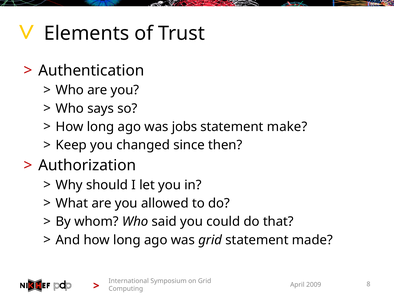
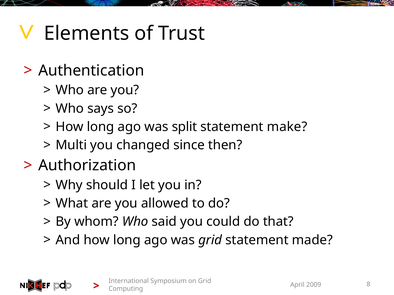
jobs: jobs -> split (184, 127)
Keep: Keep -> Multi (71, 145)
